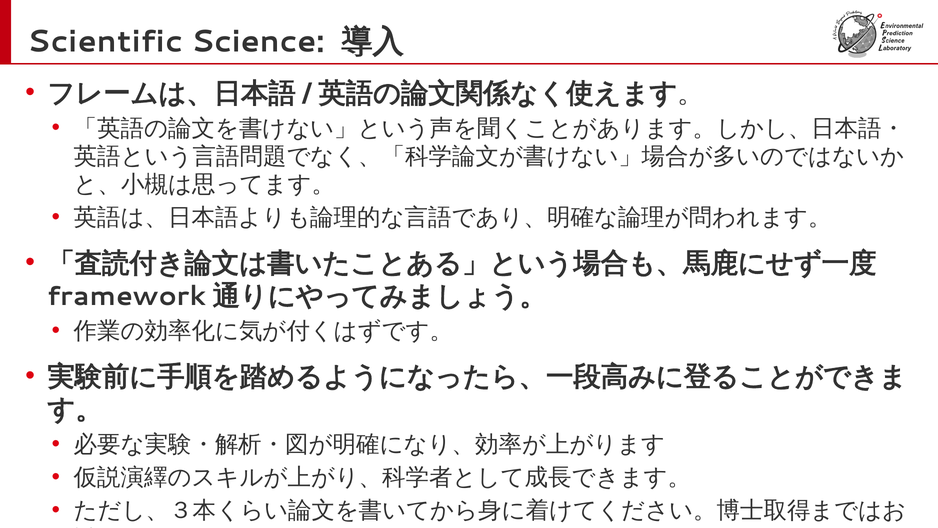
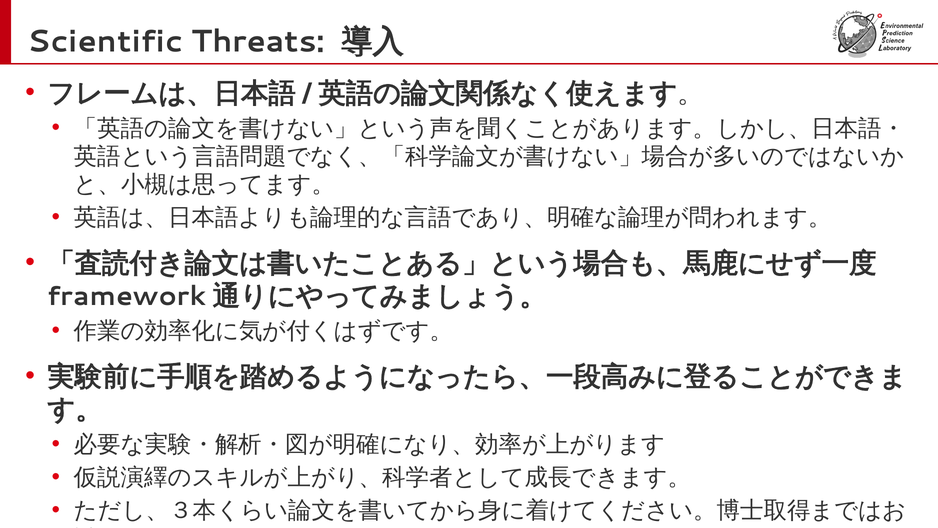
Science: Science -> Threats (258, 41)
